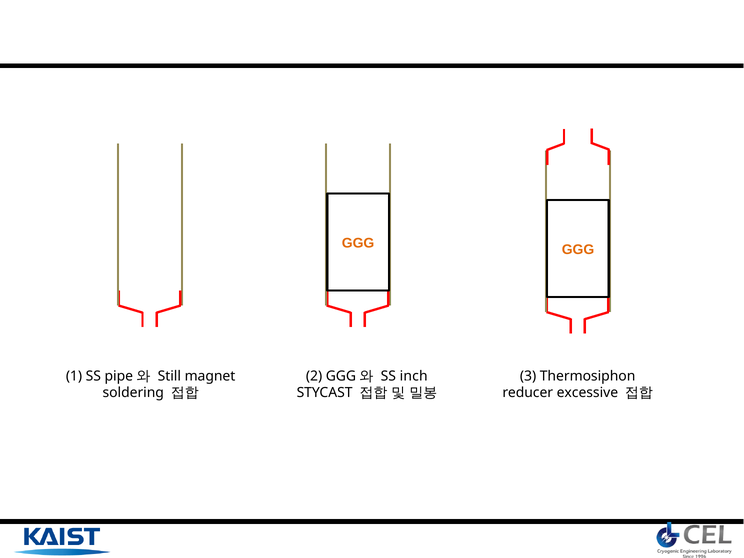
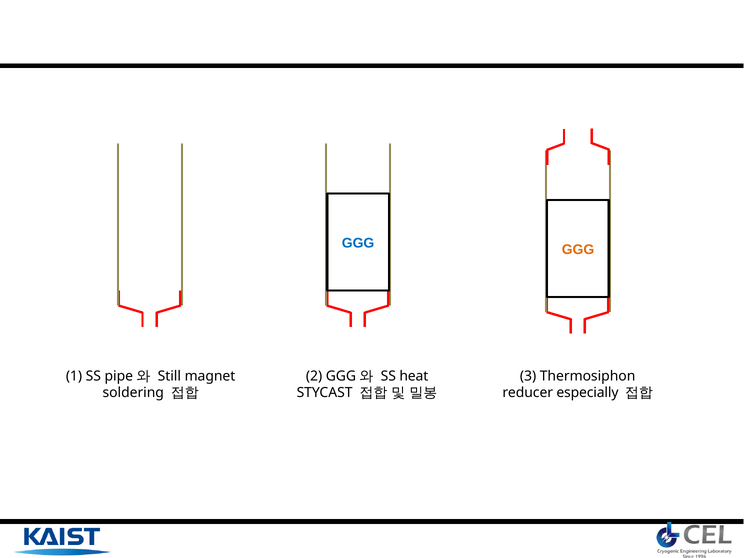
GGG colour: orange -> blue (358, 243)
inch: inch -> heat (414, 376)
excessive: excessive -> especially (587, 393)
